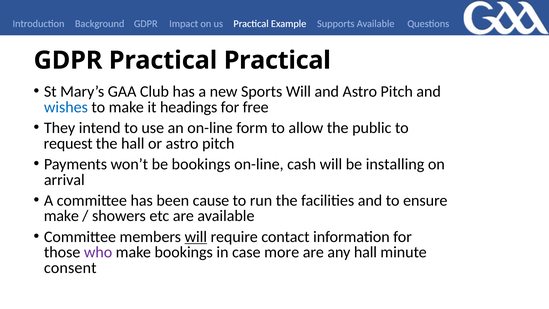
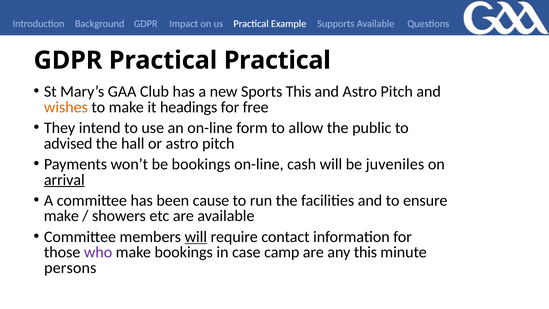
Sports Will: Will -> This (299, 91)
wishes colour: blue -> orange (66, 107)
request: request -> advised (68, 143)
installing: installing -> juveniles (395, 164)
arrival underline: none -> present (64, 180)
more: more -> camp (282, 252)
any hall: hall -> this (365, 252)
consent: consent -> persons (70, 268)
